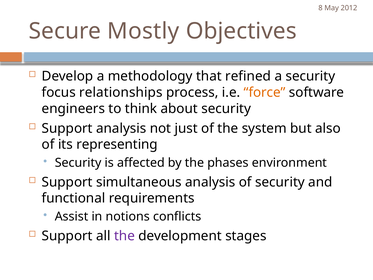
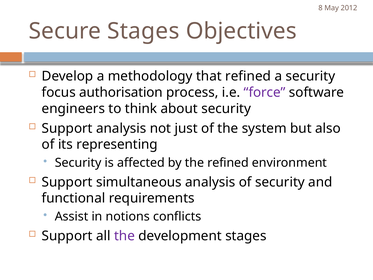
Secure Mostly: Mostly -> Stages (143, 31)
relationships: relationships -> authorisation (121, 92)
force colour: orange -> purple (265, 92)
the phases: phases -> refined (228, 163)
